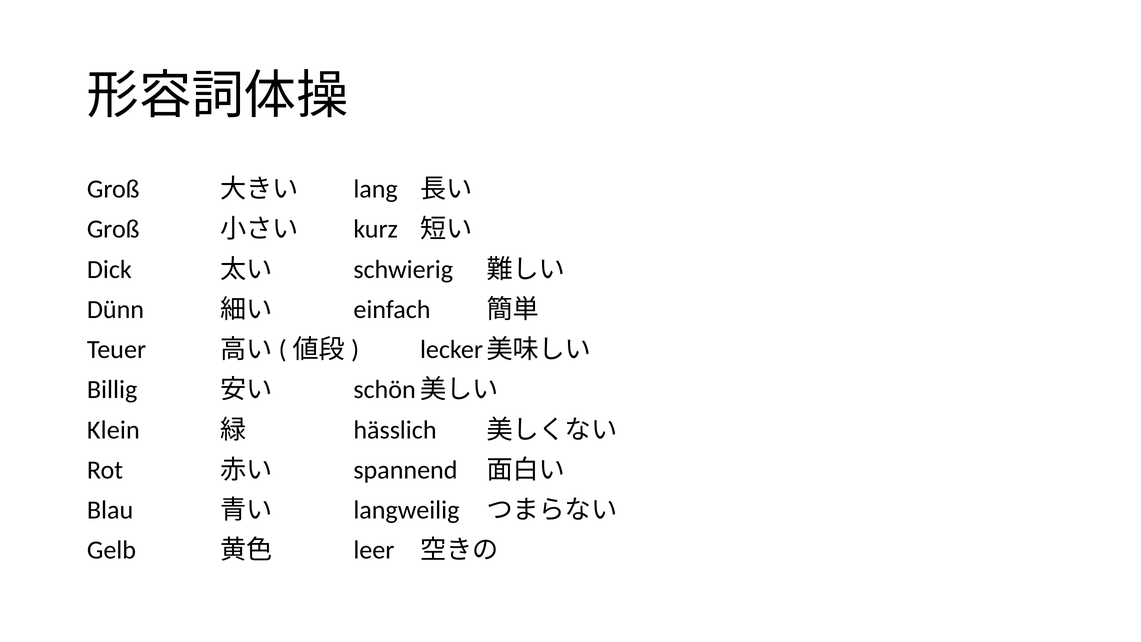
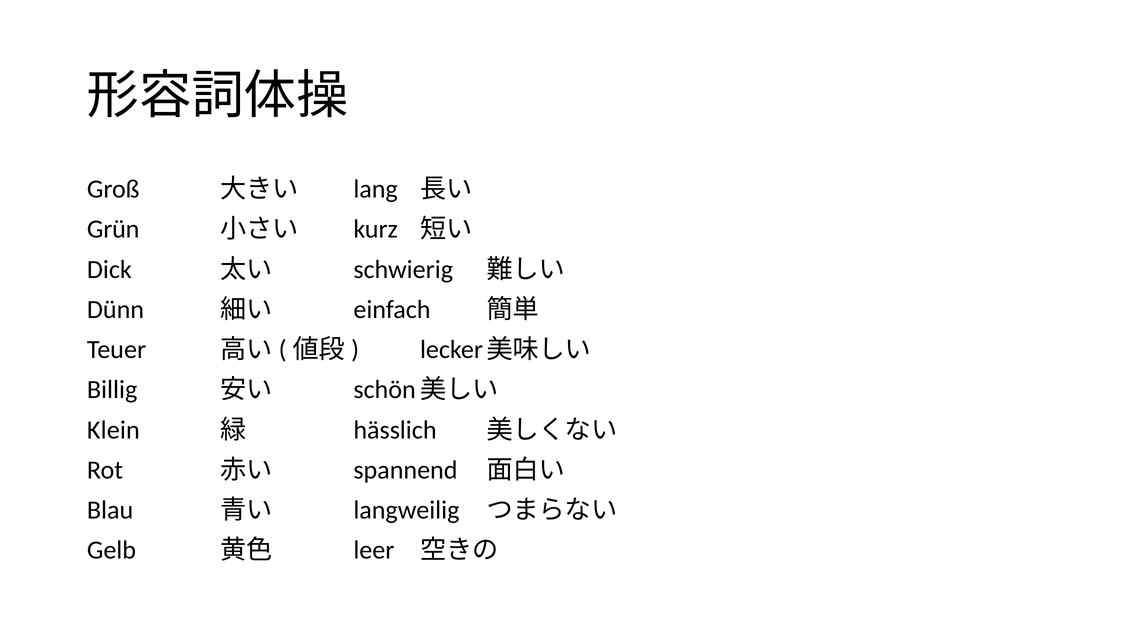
Groß: Groß -> Grün (113, 229)
